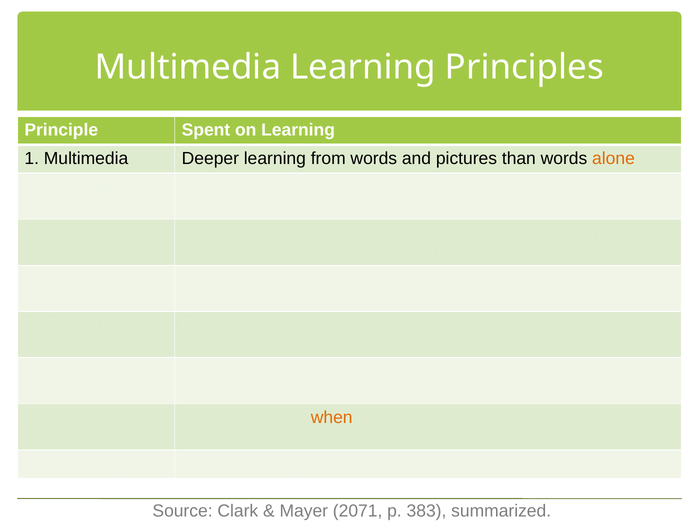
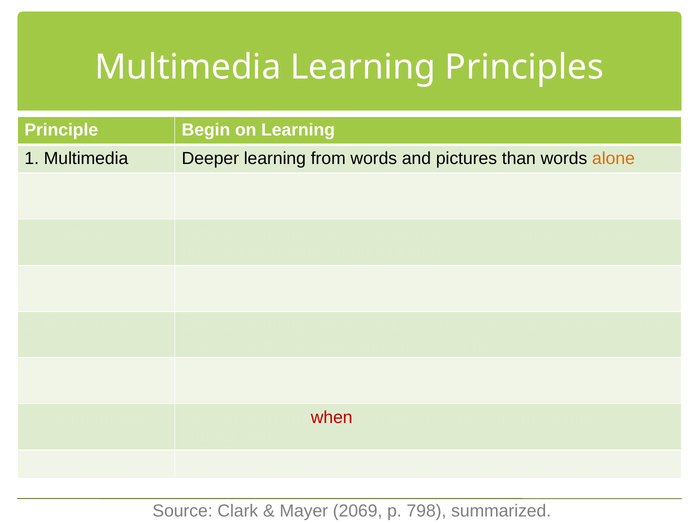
Spent: Spent -> Begin (206, 130)
when colour: orange -> red (332, 418)
2071: 2071 -> 2069 (358, 511)
383: 383 -> 798 (426, 511)
